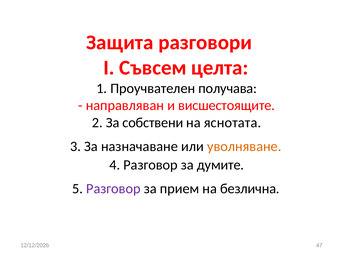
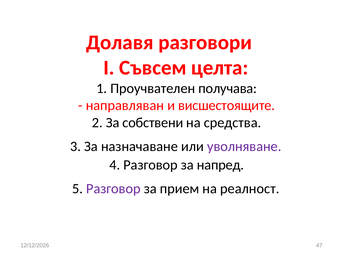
Защита: Защита -> Долавя (120, 43)
яснотата: яснотата -> средства (233, 123)
уволняване colour: orange -> purple (244, 147)
думите: думите -> напред (220, 165)
безлична: безлична -> реалност (250, 189)
